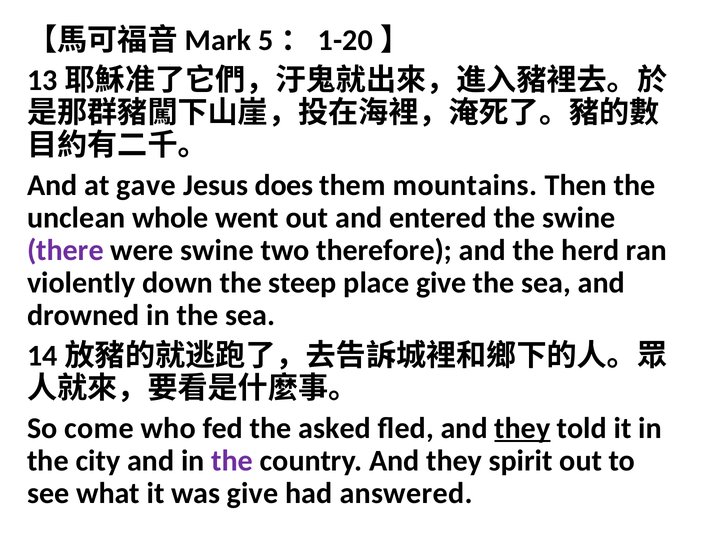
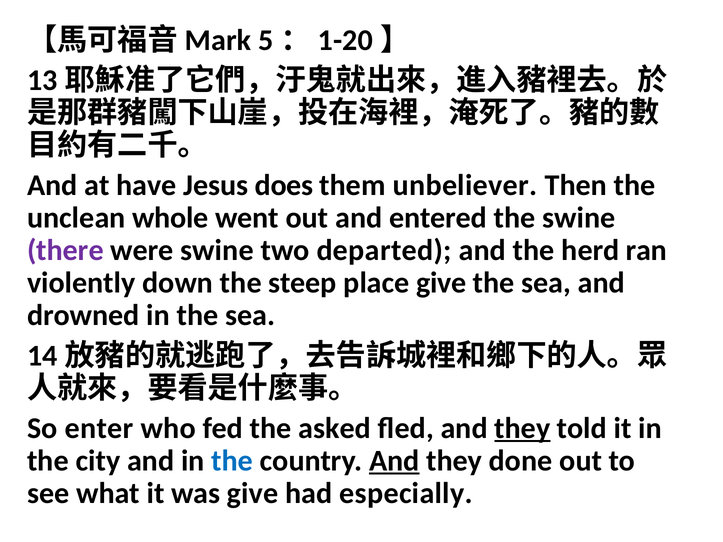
gave: gave -> have (146, 186)
mountains: mountains -> unbeliever (465, 186)
therefore: therefore -> departed (384, 251)
come: come -> enter (99, 428)
the colour: purple -> blue (232, 461)
And underline: none -> present (394, 461)
spirit: spirit -> done (521, 461)
answered: answered -> especially (406, 493)
